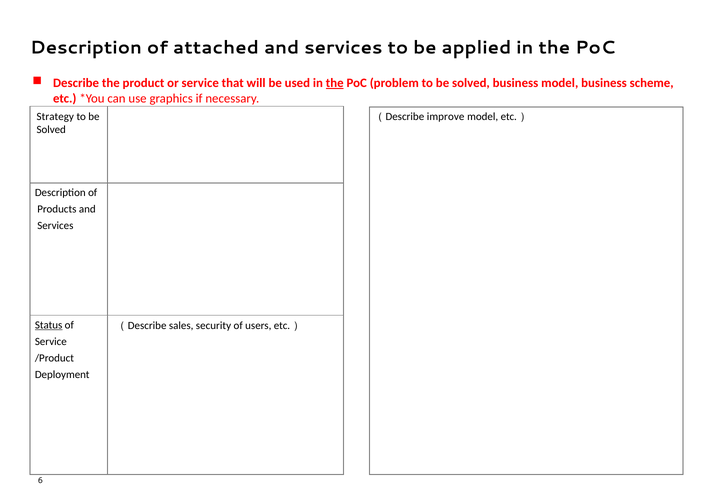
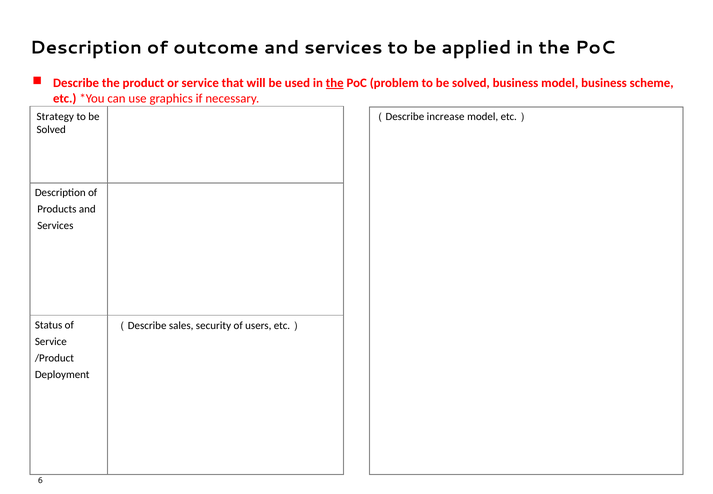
attached: attached -> outcome (216, 48)
improve: improve -> increase (446, 117)
Status underline: present -> none (49, 325)
